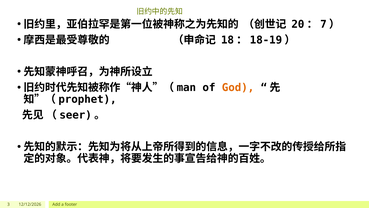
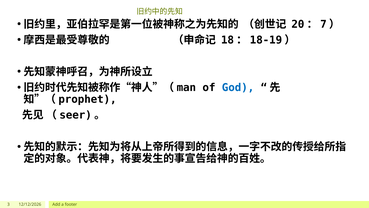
God colour: orange -> blue (238, 87)
